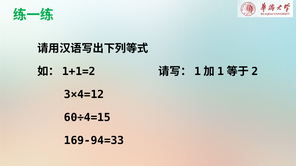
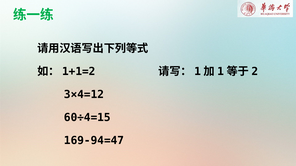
169-94=33: 169-94=33 -> 169-94=47 (94, 141)
